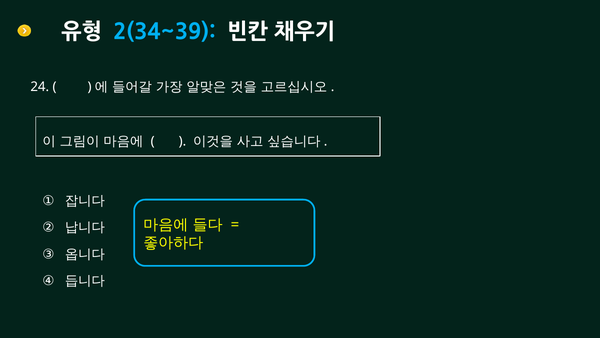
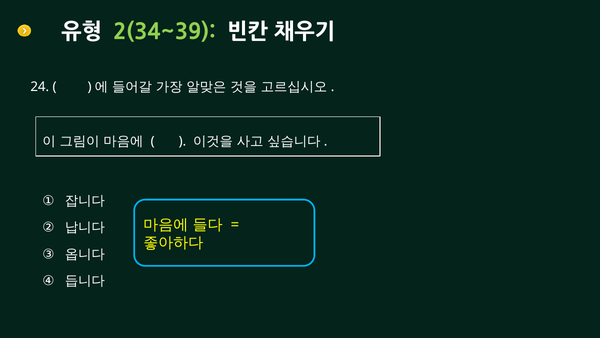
2(34~39 colour: light blue -> light green (165, 32)
